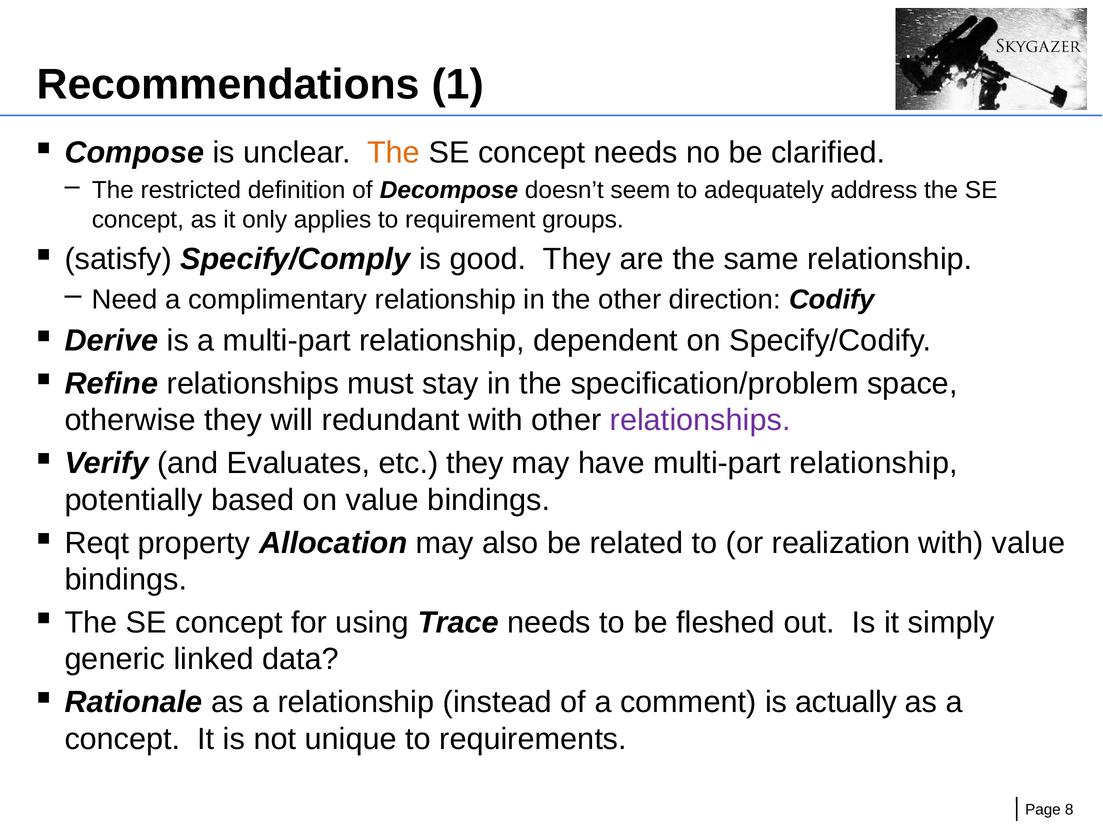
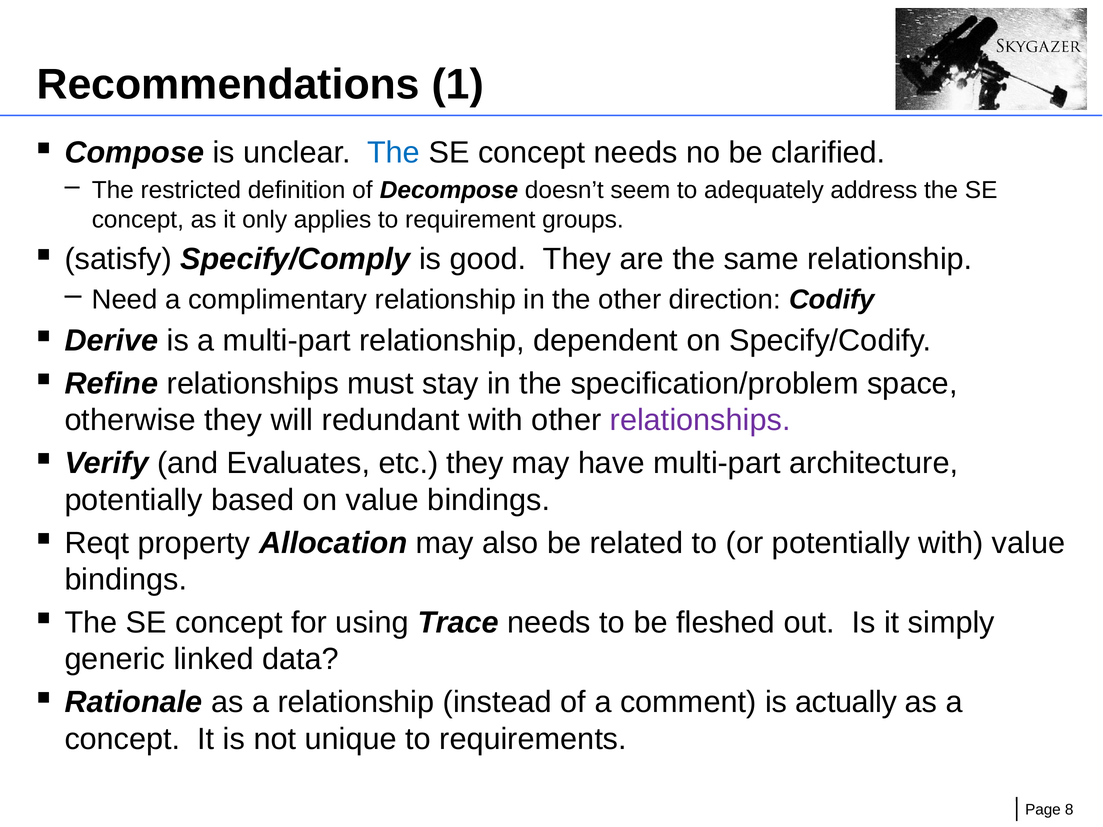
The colour: orange -> blue (394, 153)
have multi-part relationship: relationship -> architecture (874, 463)
or realization: realization -> potentially (841, 543)
